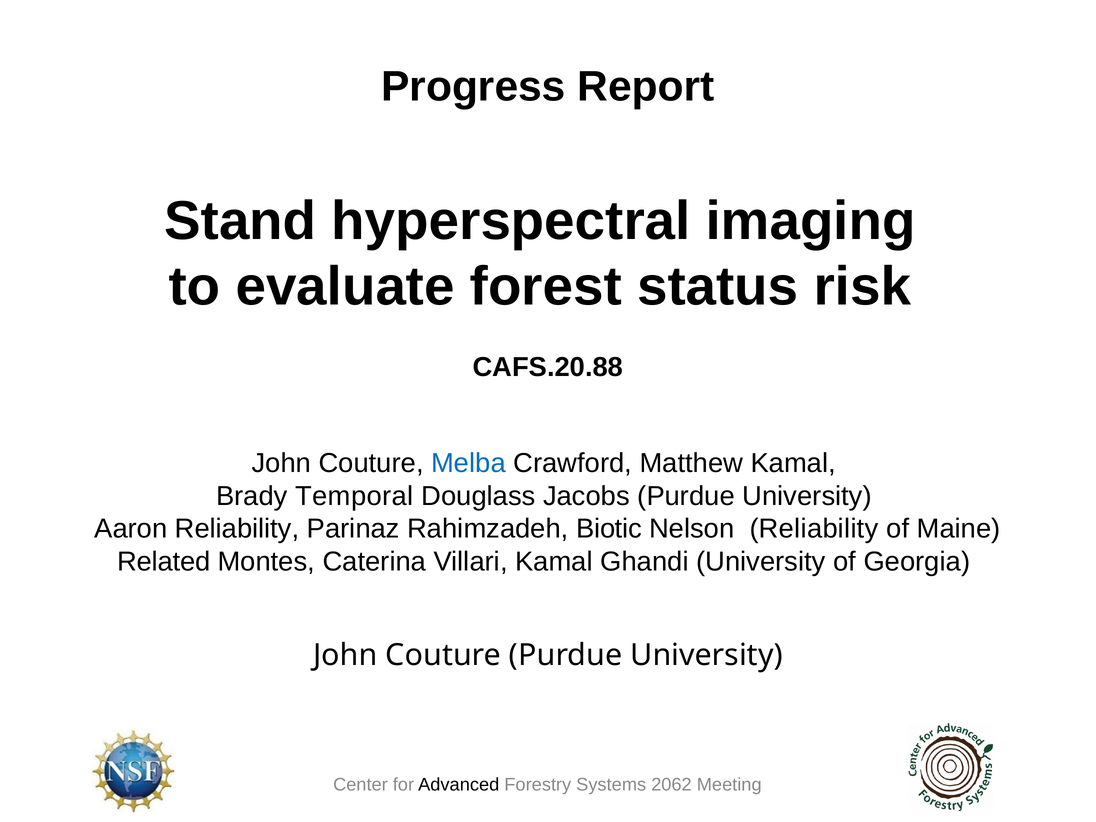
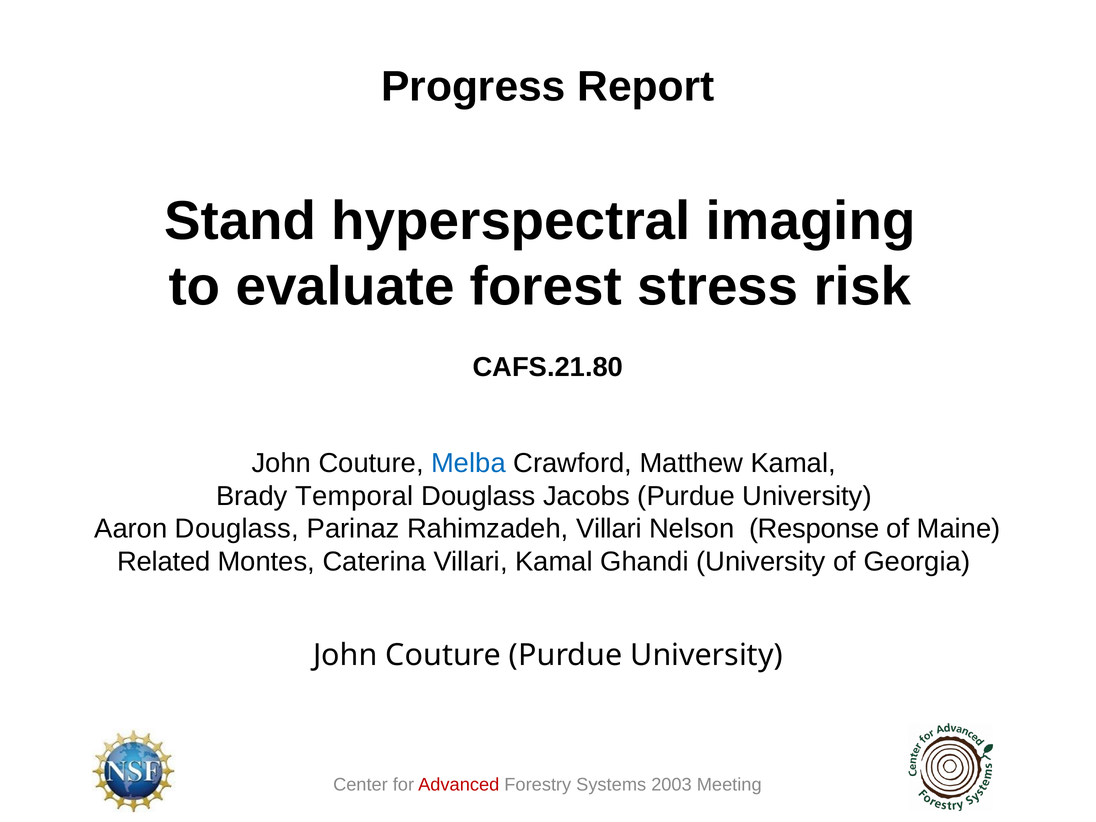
status: status -> stress (718, 287)
CAFS.20.88: CAFS.20.88 -> CAFS.21.80 (548, 367)
Aaron Reliability: Reliability -> Douglass (237, 529)
Rahimzadeh Biotic: Biotic -> Villari (609, 529)
Nelson Reliability: Reliability -> Response (814, 529)
Advanced colour: black -> red (459, 785)
2062: 2062 -> 2003 (671, 785)
